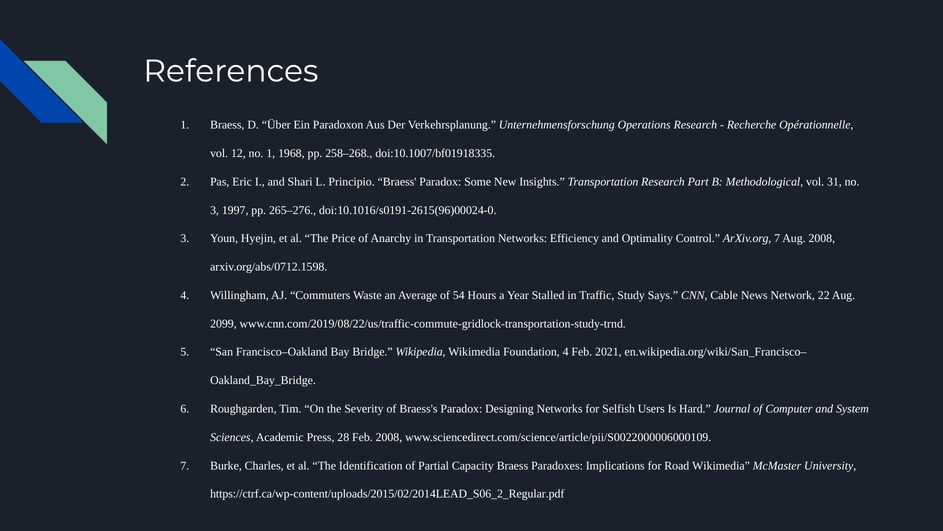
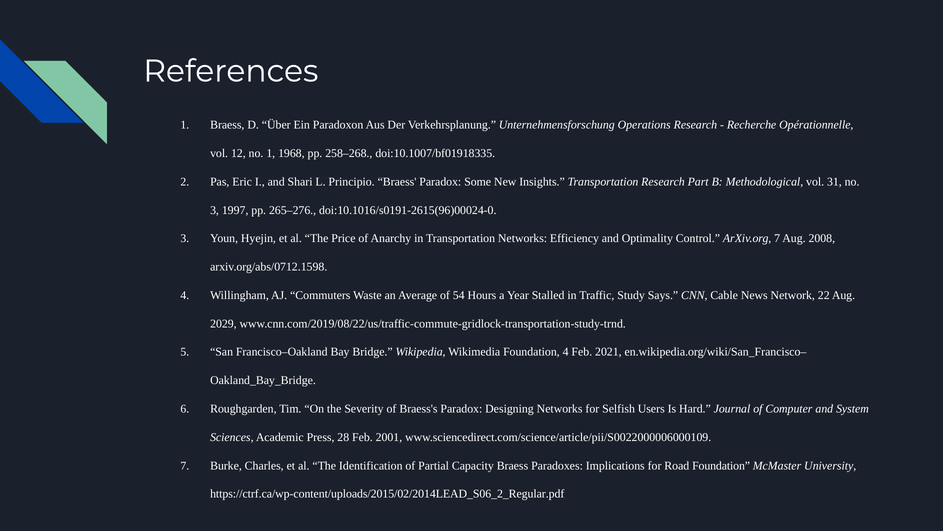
2099: 2099 -> 2029 (223, 323)
Feb 2008: 2008 -> 2001 (389, 437)
Road Wikimedia: Wikimedia -> Foundation (721, 465)
